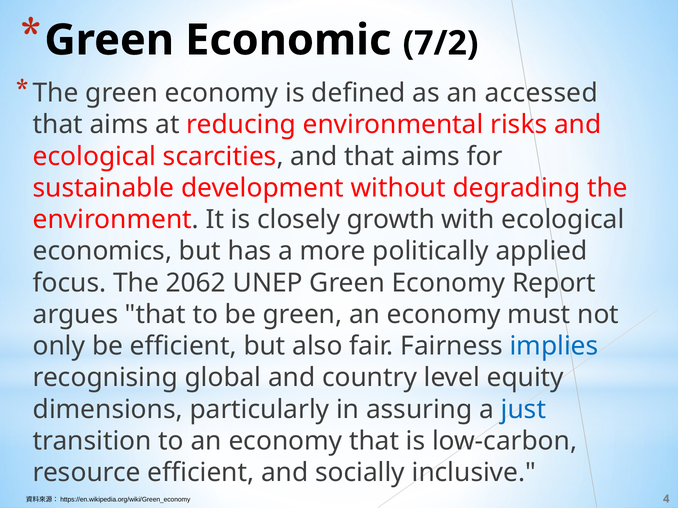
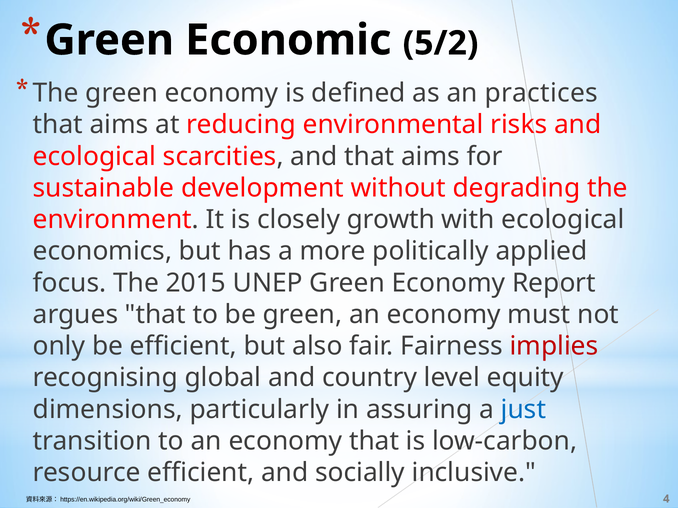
7/2: 7/2 -> 5/2 (441, 43)
accessed: accessed -> practices (541, 93)
2062: 2062 -> 2015 (196, 283)
implies colour: blue -> red (554, 346)
